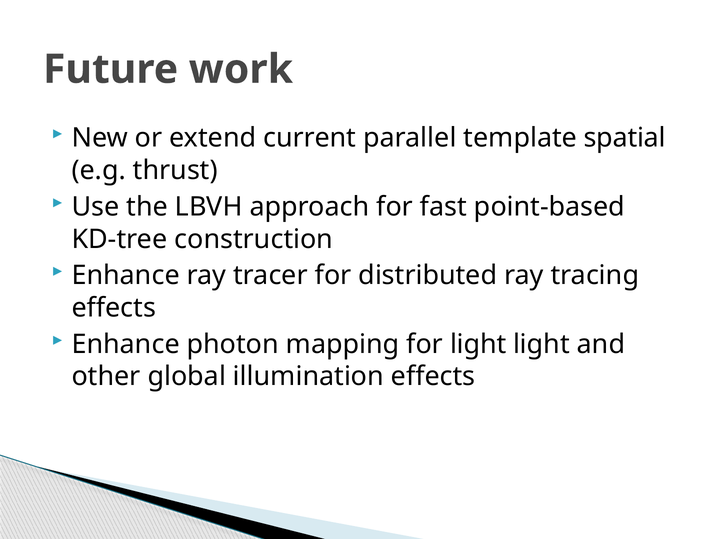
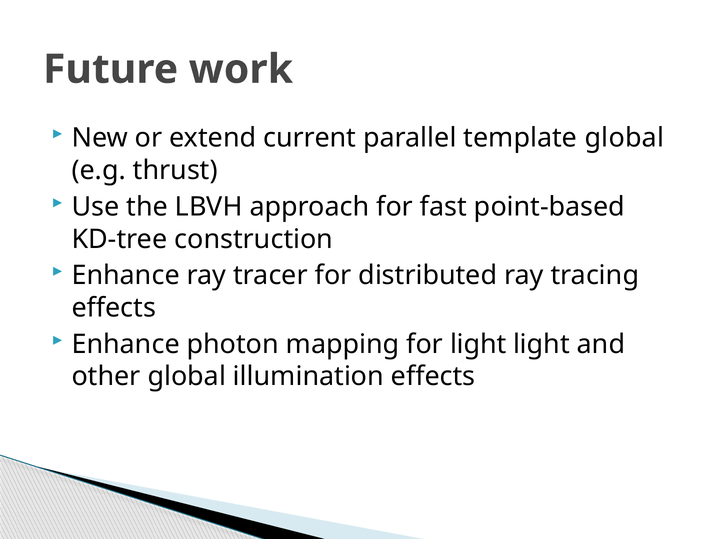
template spatial: spatial -> global (624, 138)
